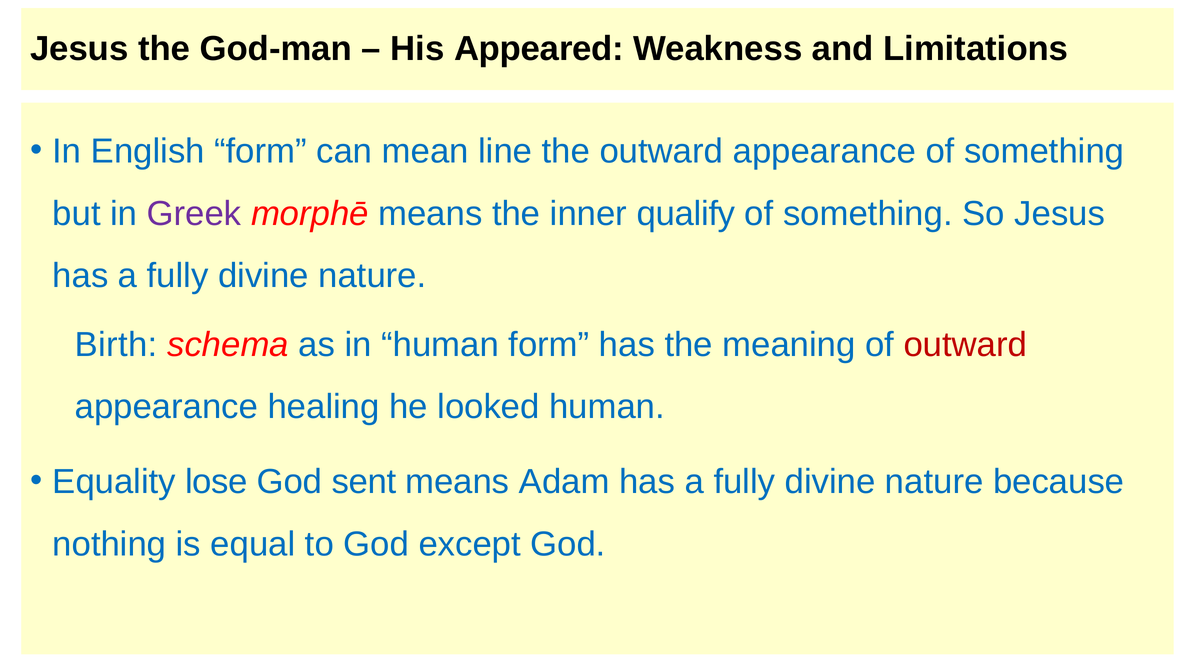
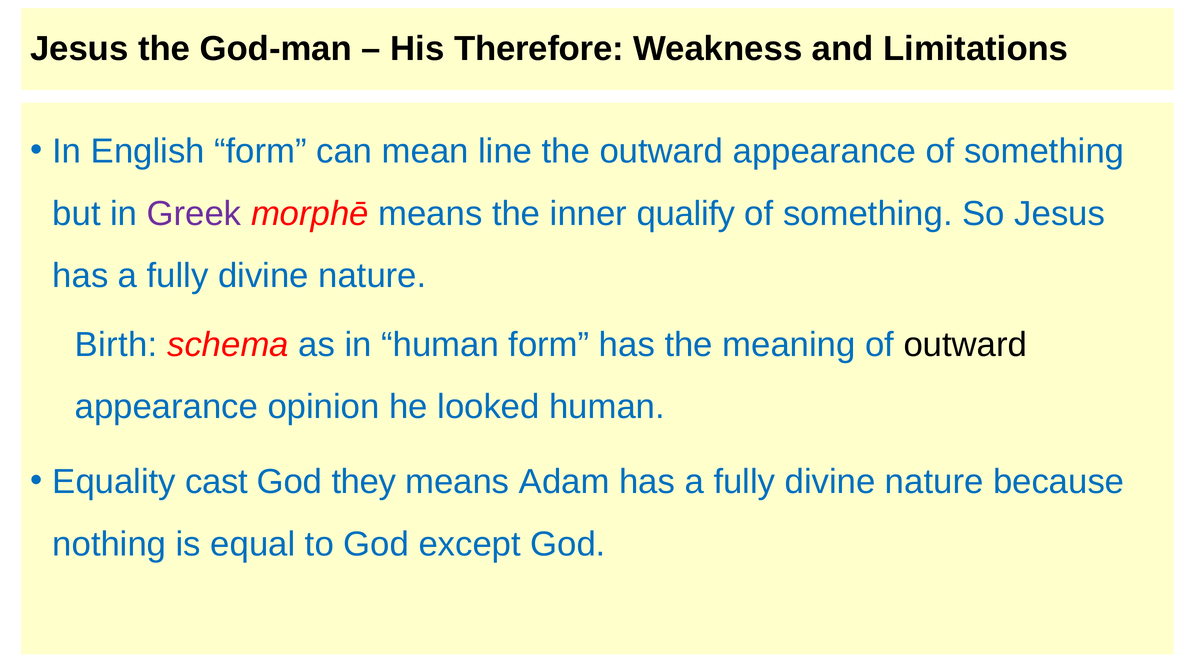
Appeared: Appeared -> Therefore (539, 49)
outward colour: red -> black (965, 345)
healing: healing -> opinion (324, 407)
lose: lose -> cast (216, 482)
sent: sent -> they (364, 482)
